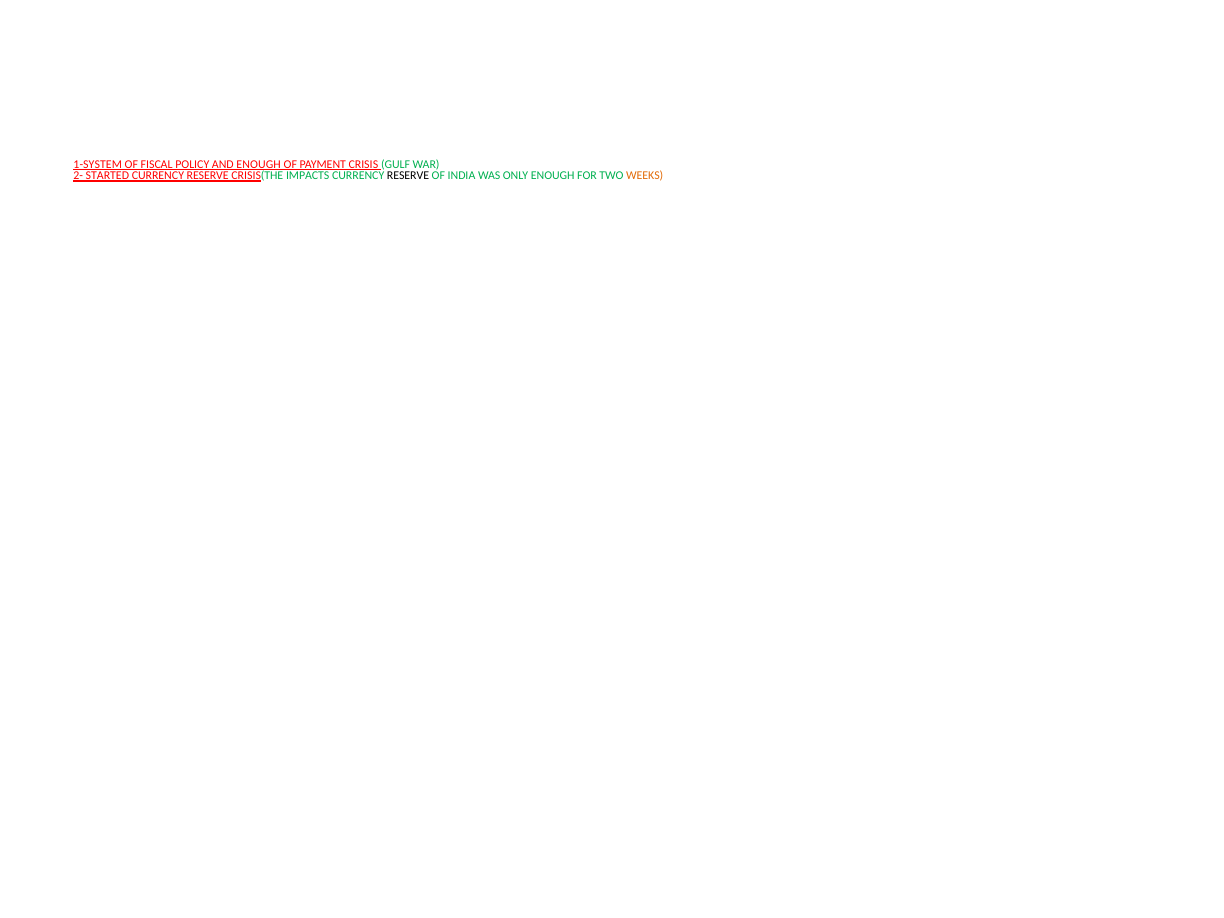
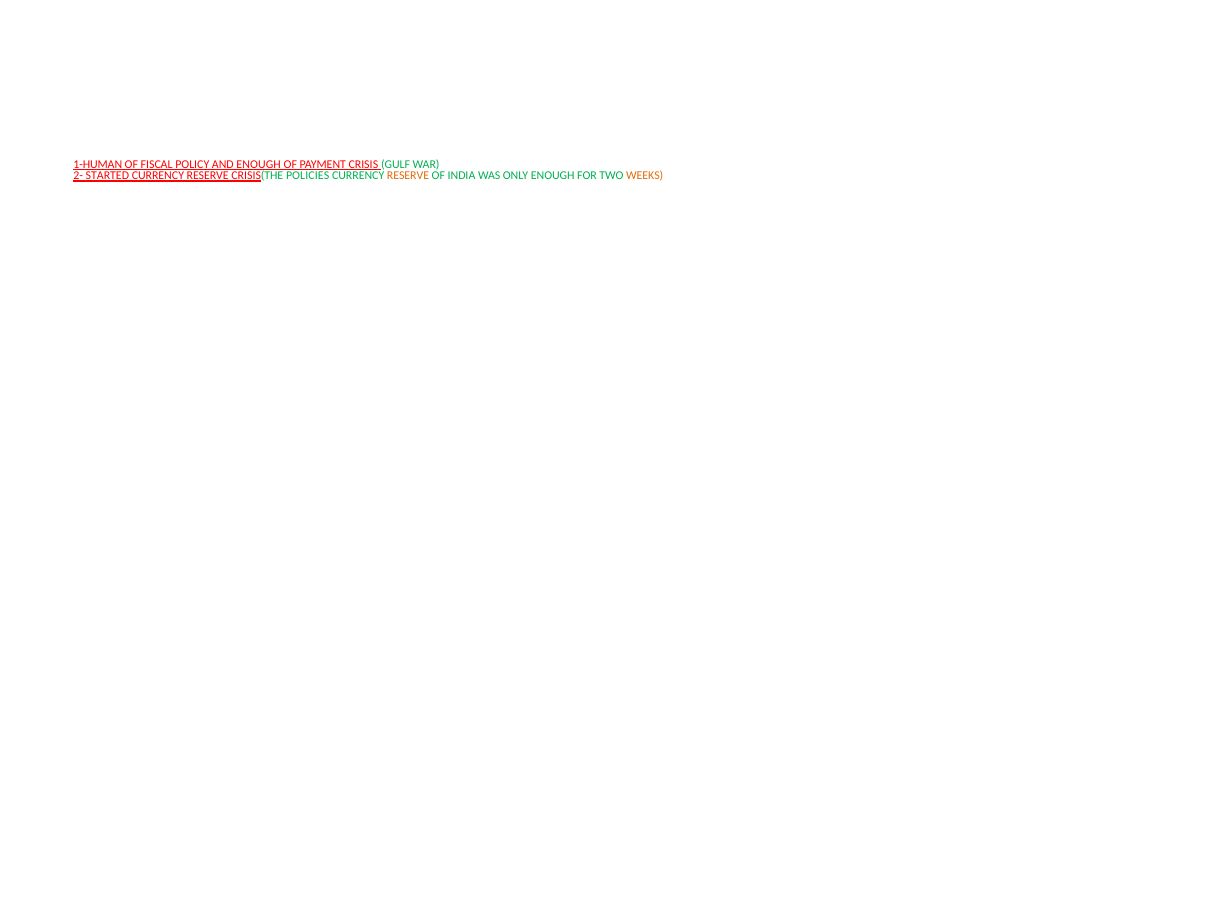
1-SYSTEM: 1-SYSTEM -> 1-HUMAN (98, 165)
IMPACTS: IMPACTS -> POLICIES (308, 176)
RESERVE colour: black -> orange (408, 176)
